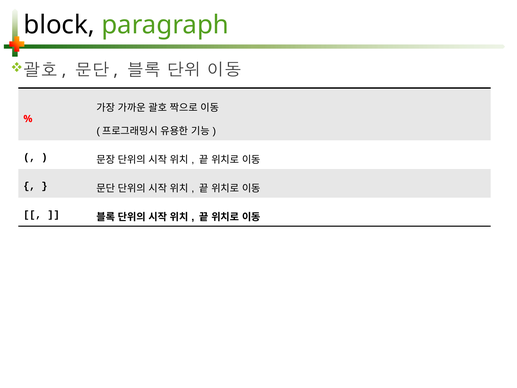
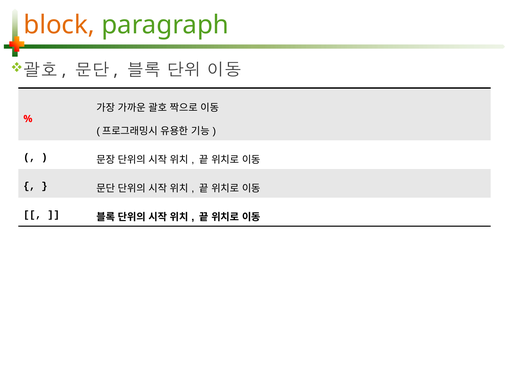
block colour: black -> orange (59, 25)
